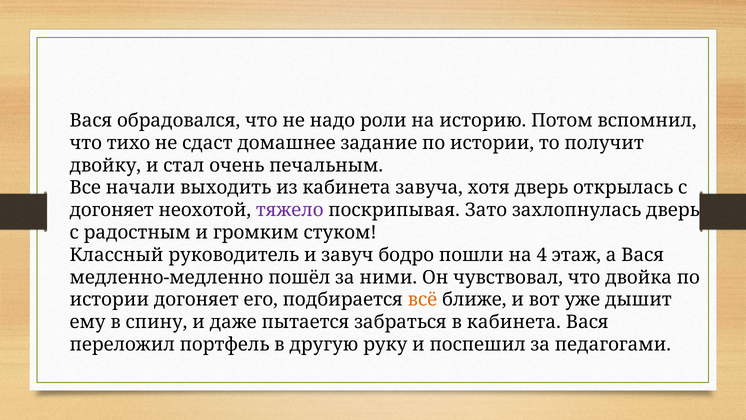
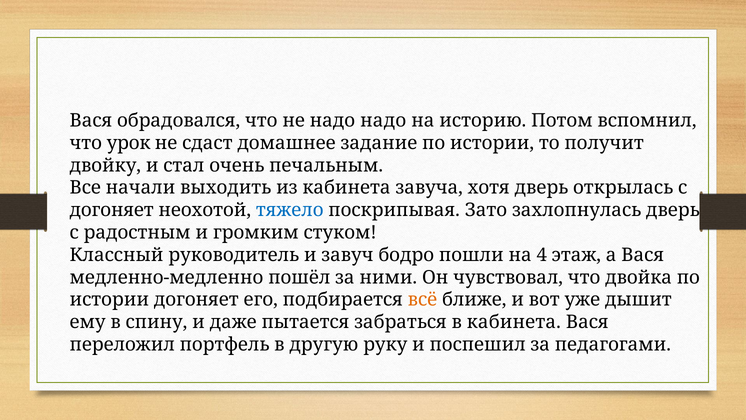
надо роли: роли -> надо (383, 121)
тихо: тихо -> урок (129, 143)
тяжело colour: purple -> blue (290, 210)
